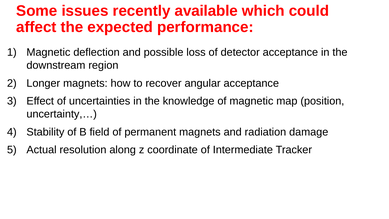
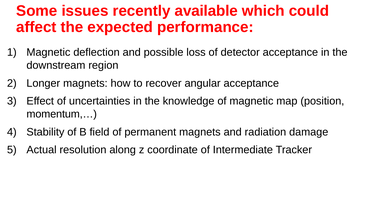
uncertainty,…: uncertainty,… -> momentum,… (62, 114)
